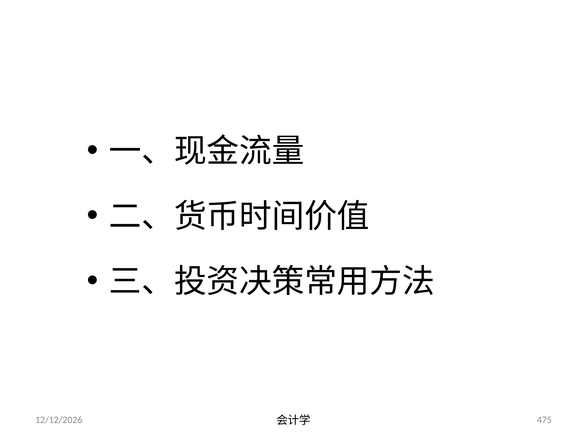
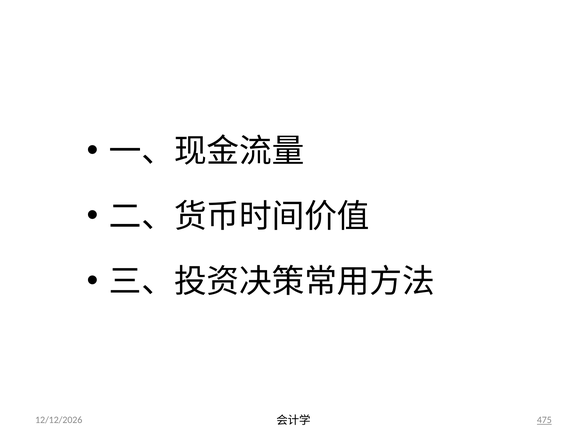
475 underline: none -> present (544, 420)
